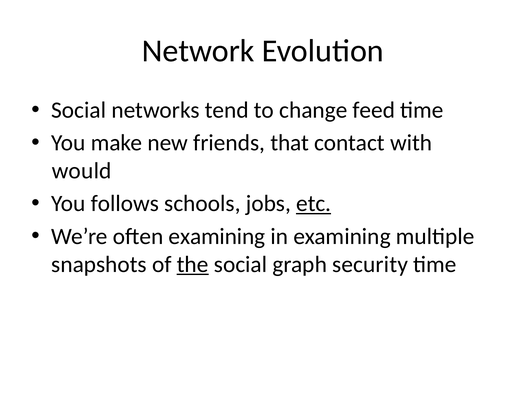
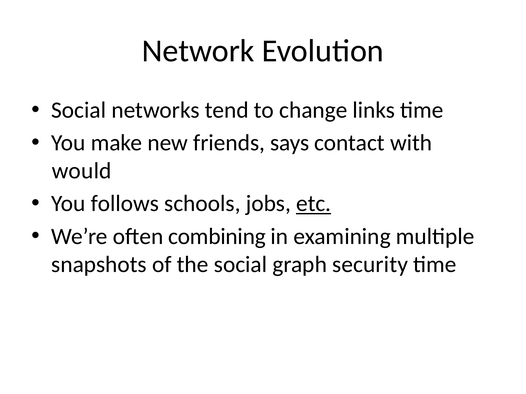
feed: feed -> links (374, 110)
that: that -> says (290, 143)
often examining: examining -> combining (217, 237)
the underline: present -> none (193, 265)
